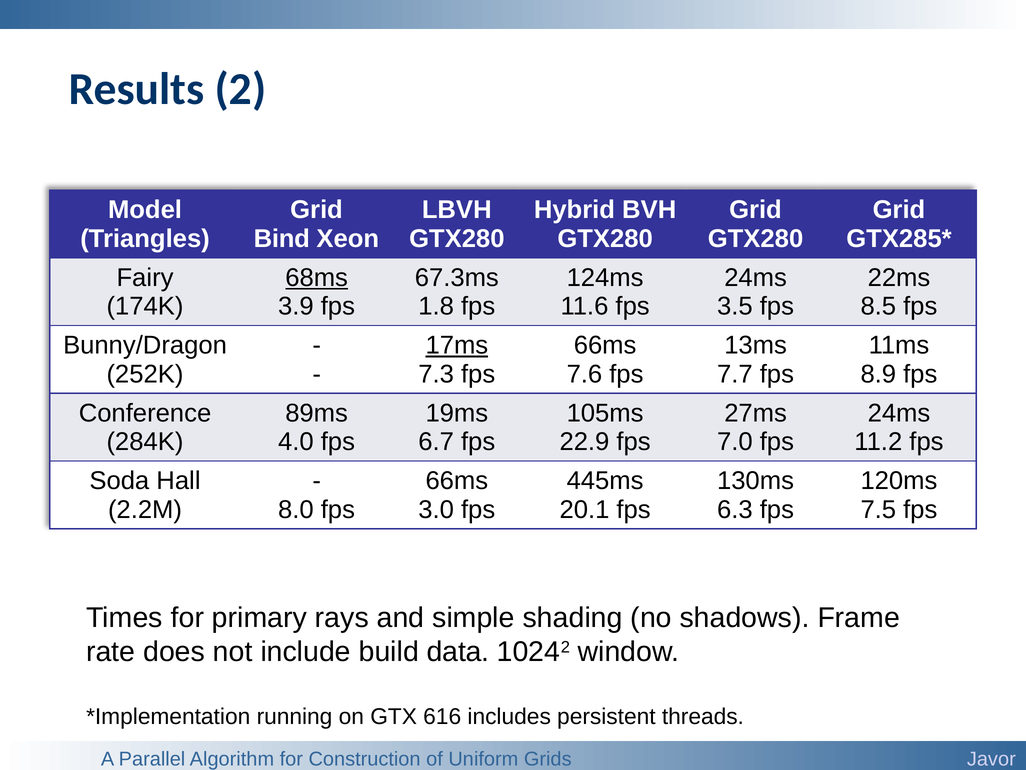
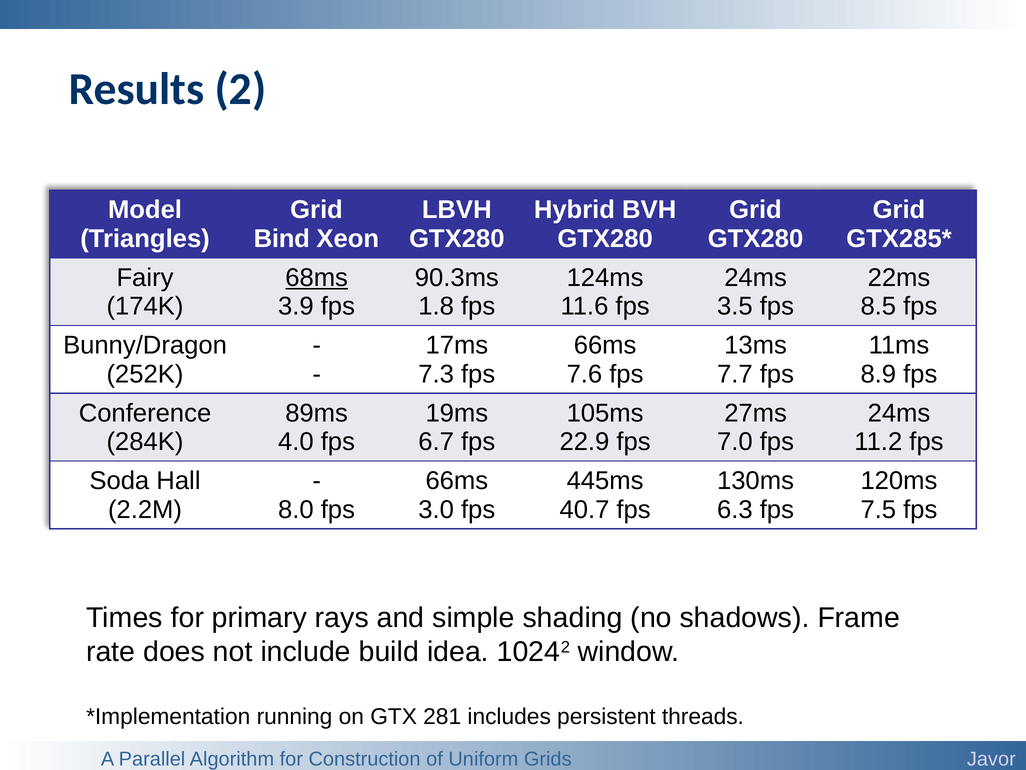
67.3ms: 67.3ms -> 90.3ms (457, 277)
17ms underline: present -> none (457, 345)
20.1: 20.1 -> 40.7 (584, 509)
data: data -> idea (458, 651)
616: 616 -> 281 (442, 716)
